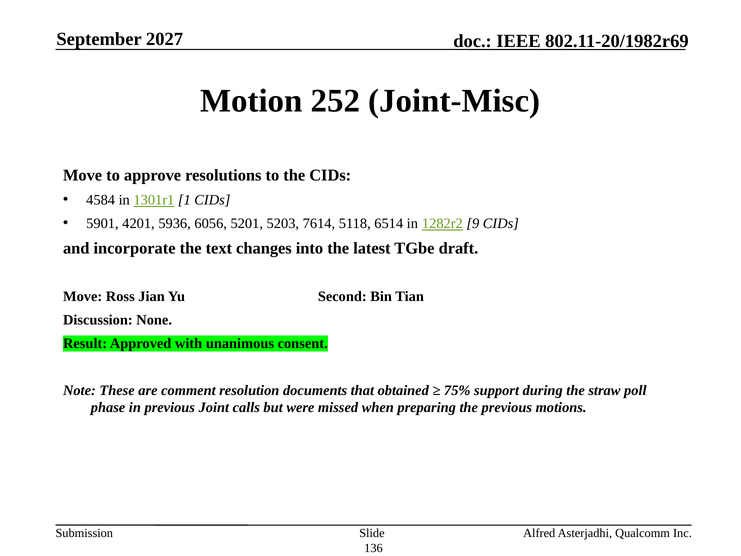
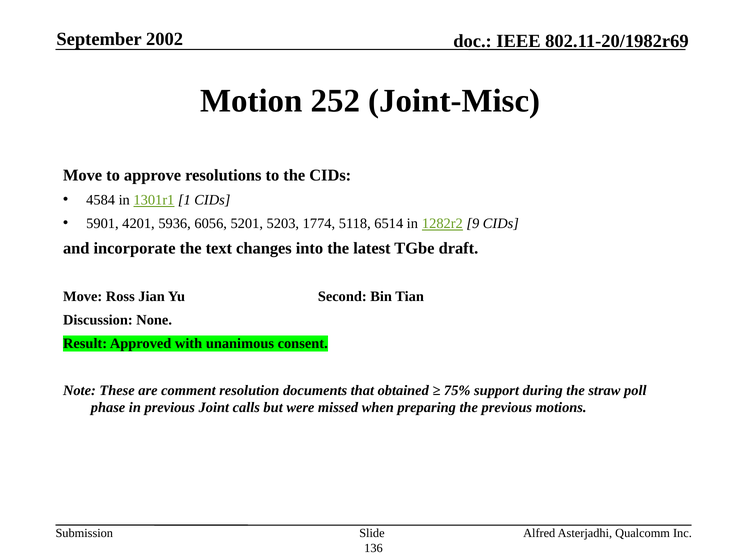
2027: 2027 -> 2002 (165, 39)
7614: 7614 -> 1774 (319, 223)
